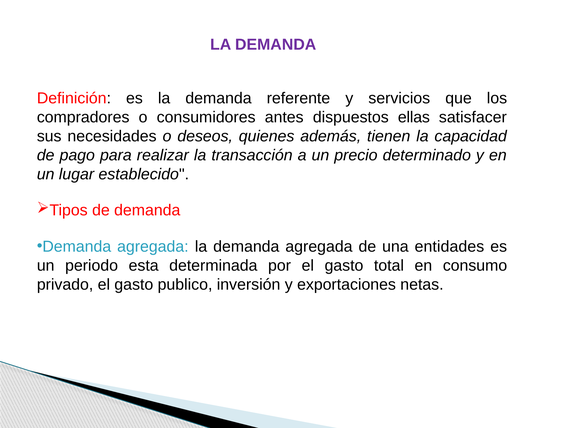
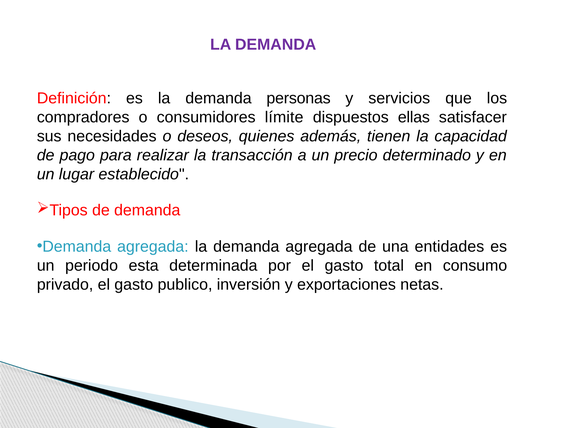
referente: referente -> personas (299, 98)
antes: antes -> límite (284, 117)
